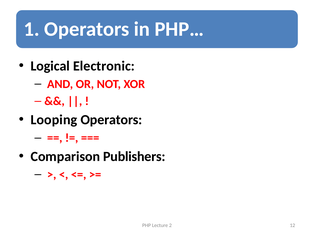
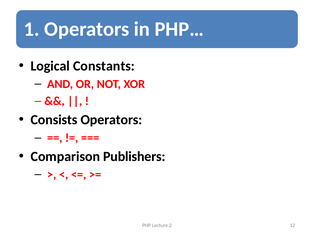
Electronic: Electronic -> Constants (104, 66)
Looping: Looping -> Consists (54, 120)
